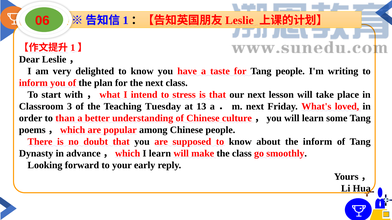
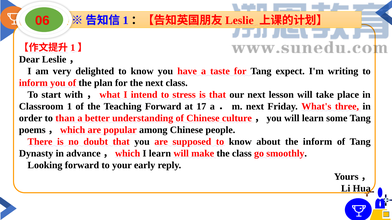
Tang people: people -> expect (290, 71)
Classroom 3: 3 -> 1 (69, 107)
Teaching Tuesday: Tuesday -> Forward (163, 107)
13: 13 -> 17 (201, 107)
loved: loved -> three (347, 107)
